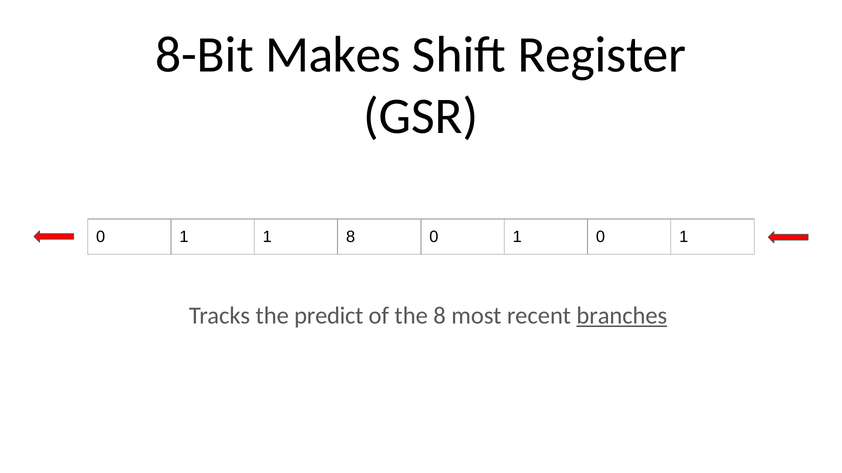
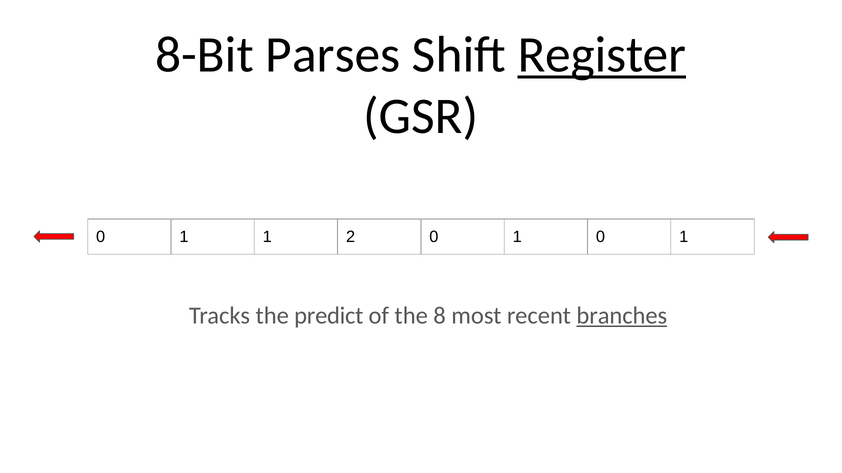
Makes: Makes -> Parses (333, 55)
Register underline: none -> present (602, 55)
1 8: 8 -> 2 (351, 237)
